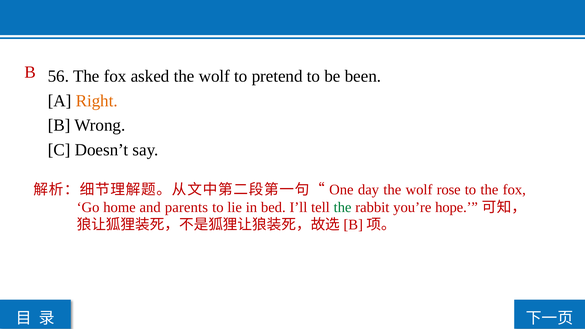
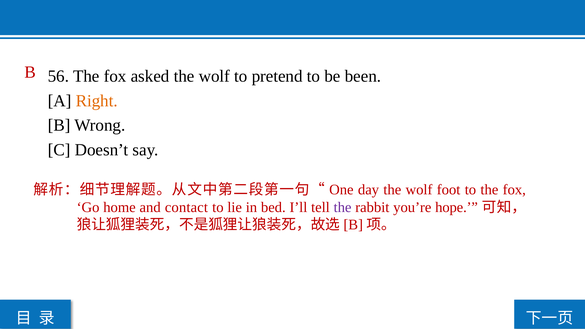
rose: rose -> foot (449, 190)
parents: parents -> contact (186, 207)
the colour: green -> purple (343, 207)
